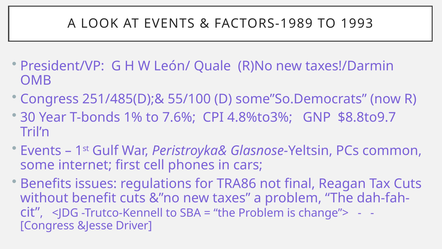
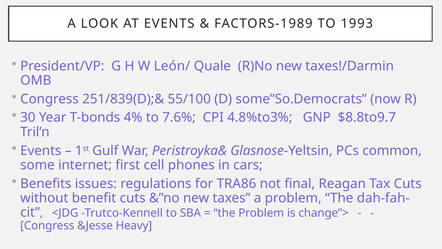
251/485(D);&: 251/485(D);& -> 251/839(D);& (123, 99)
1%: 1% -> 4% (133, 117)
Driver: Driver -> Heavy (134, 225)
